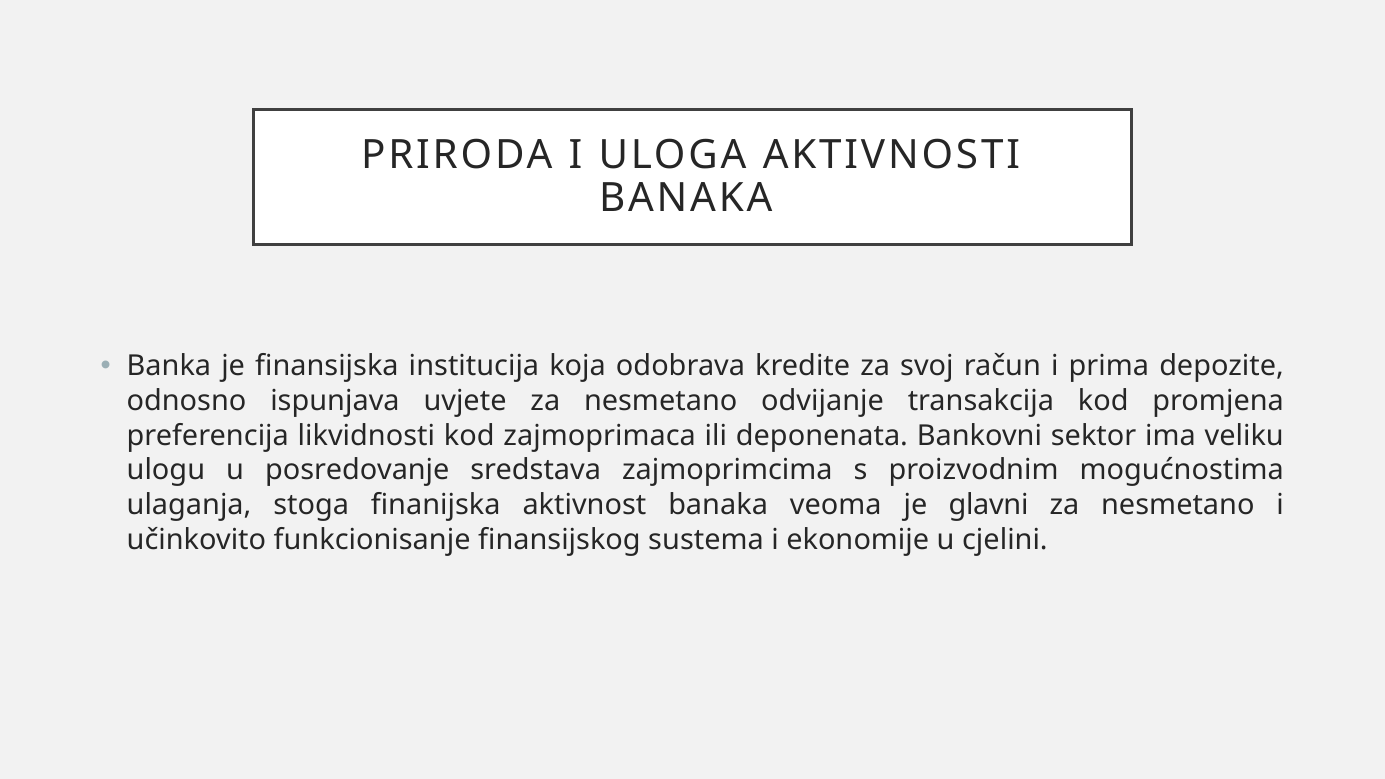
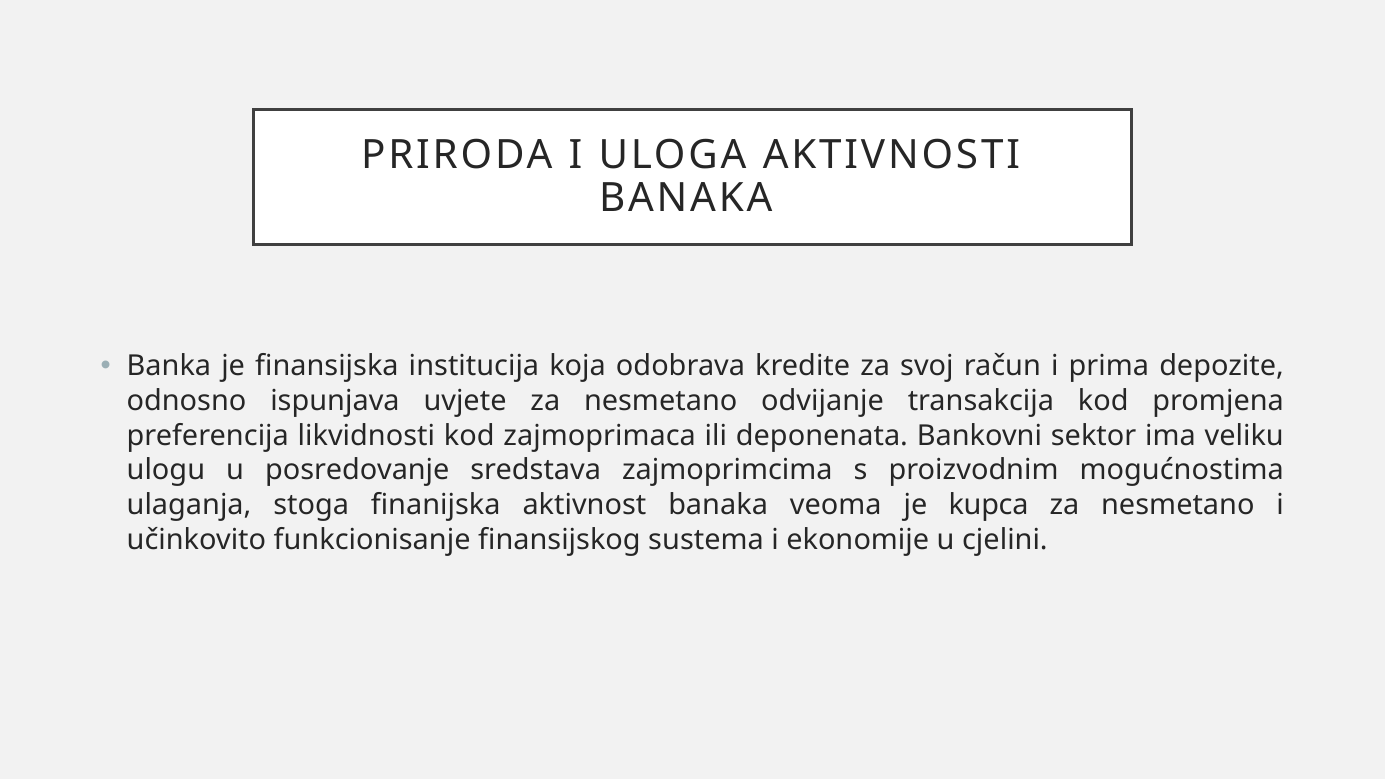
glavni: glavni -> kupca (989, 505)
